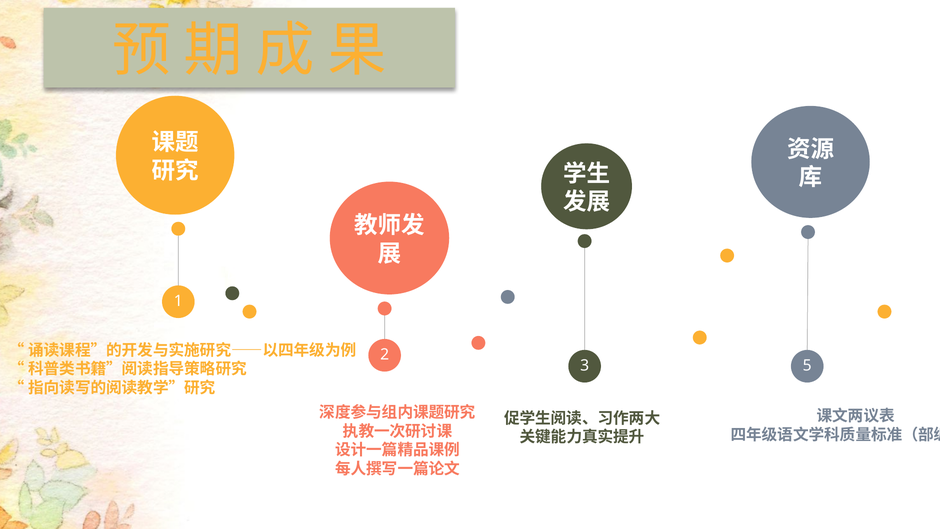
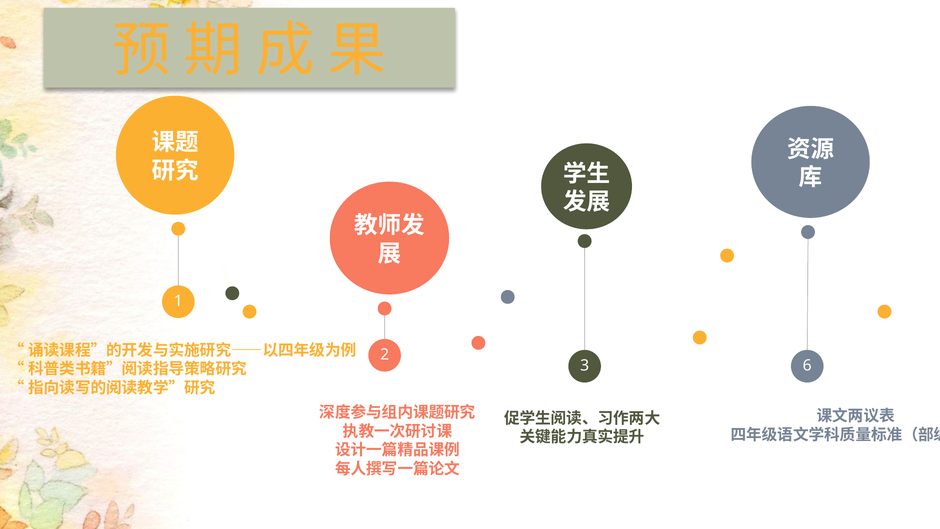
5: 5 -> 6 (807, 366)
